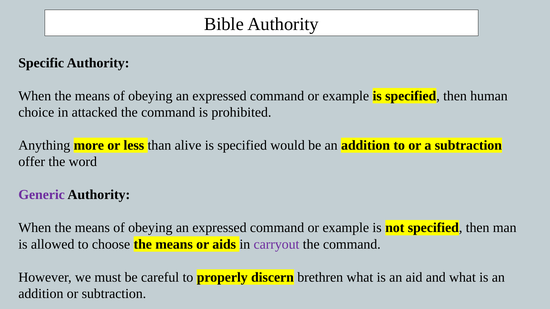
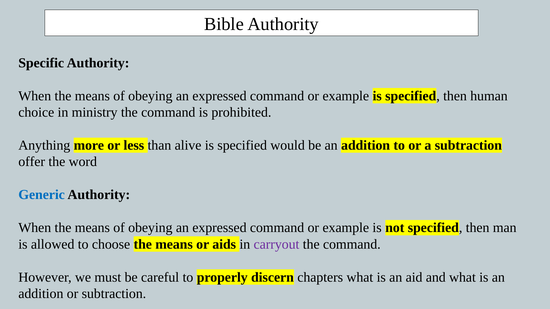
attacked: attacked -> ministry (95, 112)
Generic colour: purple -> blue (42, 195)
brethren: brethren -> chapters (320, 277)
